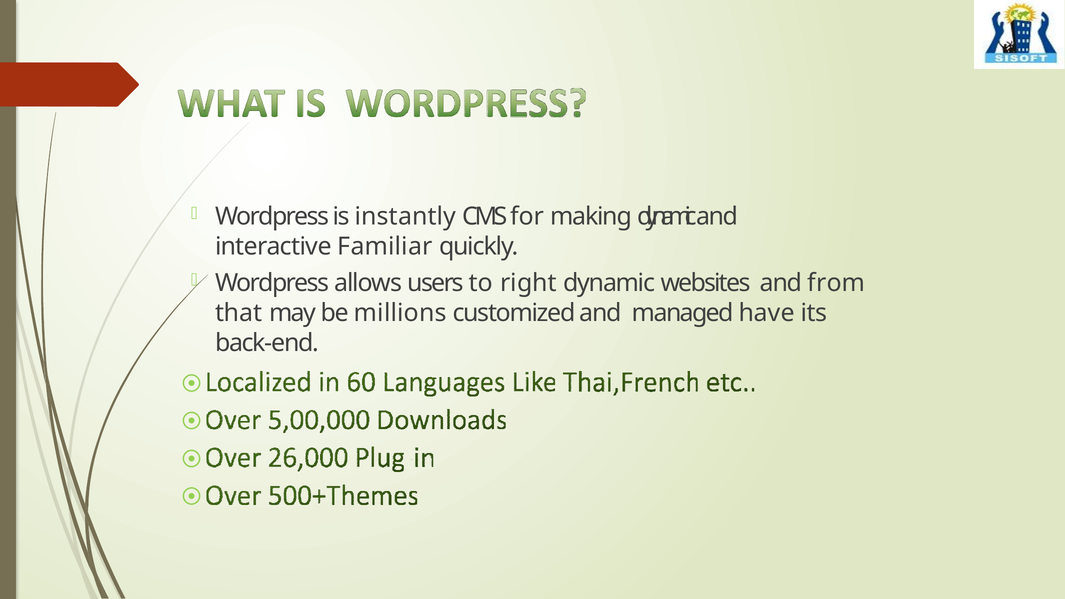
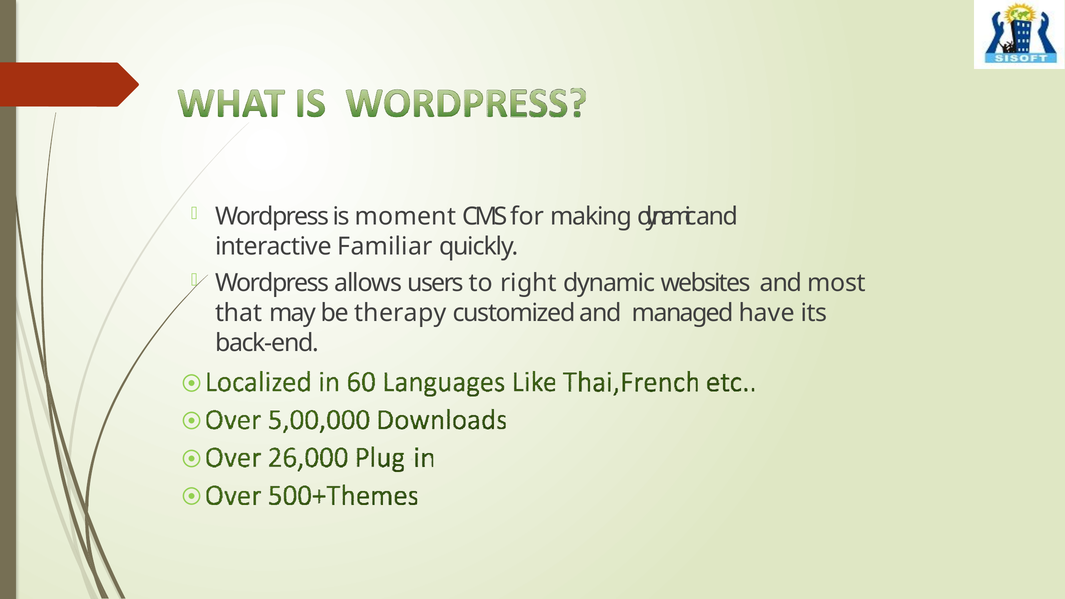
instantly: instantly -> moment (405, 217)
from: from -> most (837, 283)
millions: millions -> therapy (400, 313)
